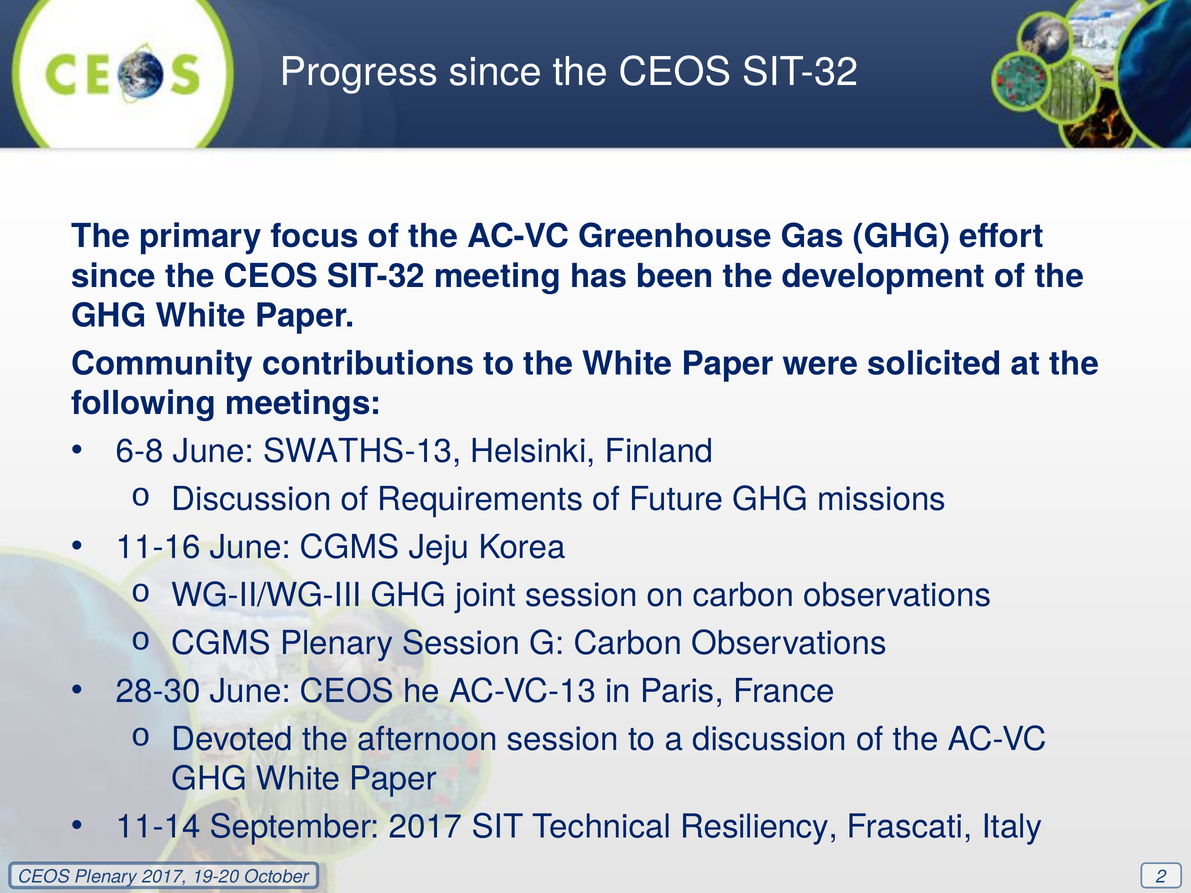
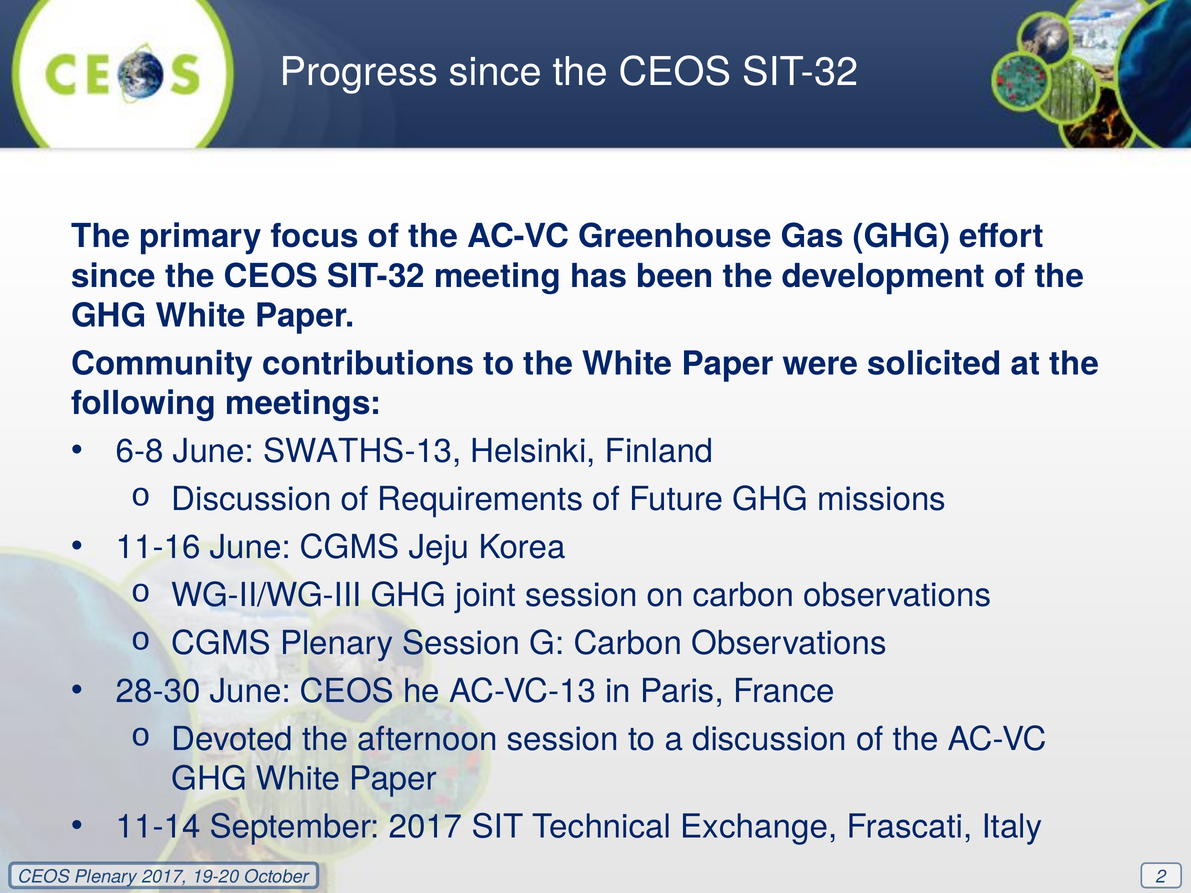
Resiliency: Resiliency -> Exchange (759, 827)
